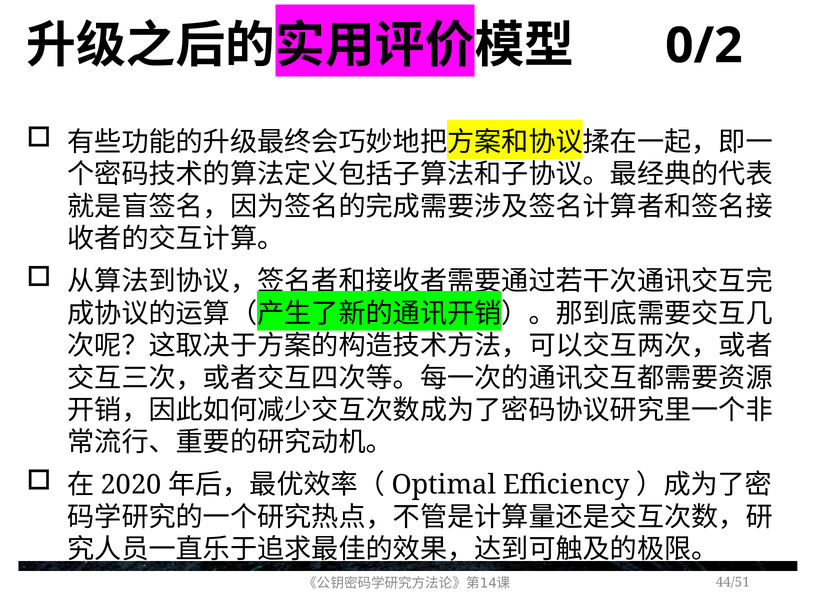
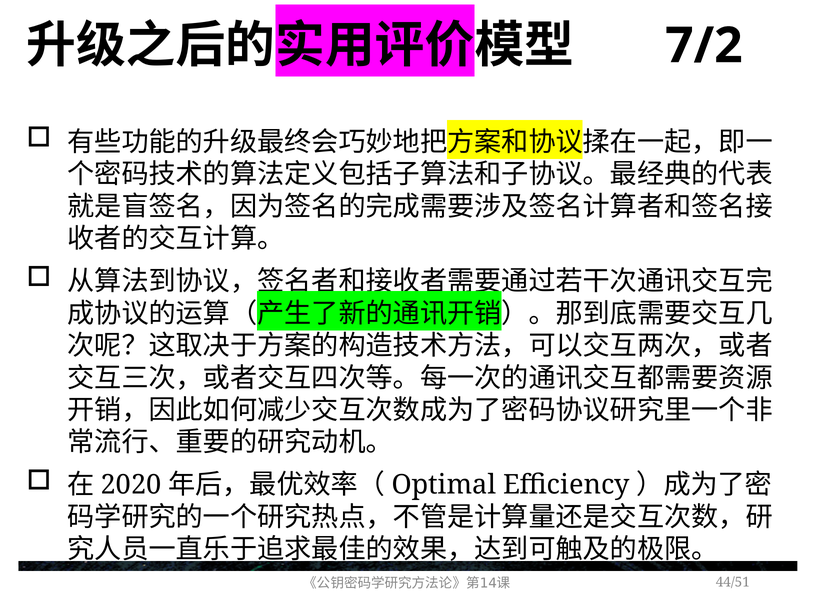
0/2: 0/2 -> 7/2 (704, 46)
